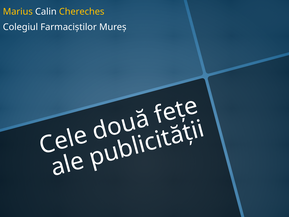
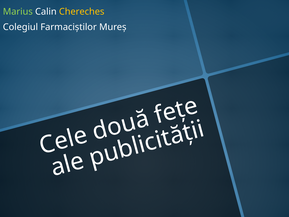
Marius colour: yellow -> light green (18, 12)
